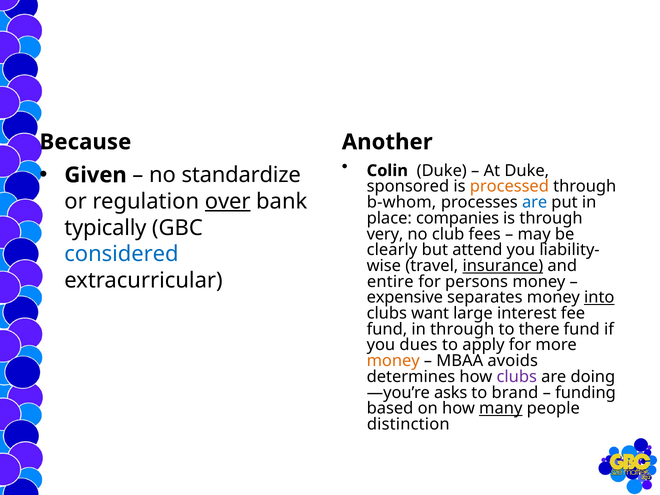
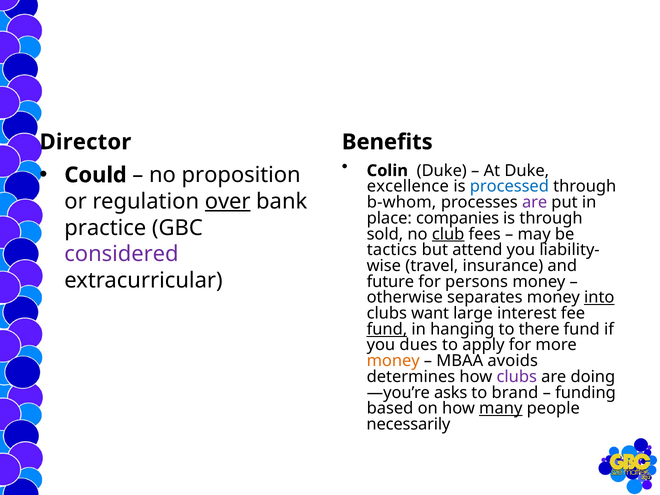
Because: Because -> Director (85, 142)
Another: Another -> Benefits (387, 142)
Given: Given -> Could (96, 175)
standardize: standardize -> proposition (241, 175)
sponsored: sponsored -> excellence (408, 187)
processed colour: orange -> blue (509, 187)
are colour: blue -> purple (535, 202)
typically: typically -> practice (105, 228)
very: very -> sold (385, 234)
club underline: none -> present (448, 234)
clearly: clearly -> tactics (392, 250)
considered colour: blue -> purple (121, 254)
insurance underline: present -> none (503, 266)
entire: entire -> future (390, 282)
expensive: expensive -> otherwise (405, 297)
fund underline: none -> present (387, 329)
in through: through -> hanging (462, 329)
distinction: distinction -> necessarily (408, 424)
